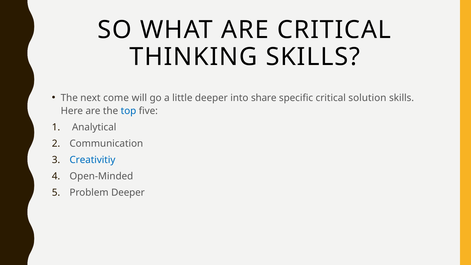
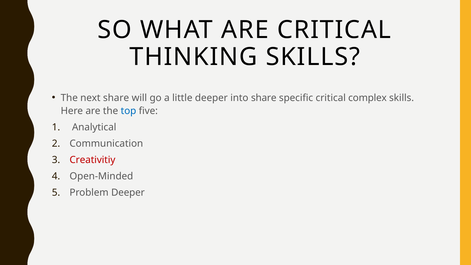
next come: come -> share (116, 98)
solution: solution -> complex (367, 98)
Creativitiy colour: blue -> red (92, 160)
